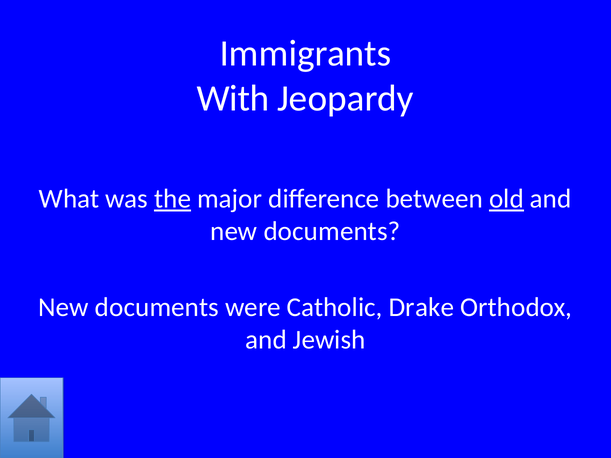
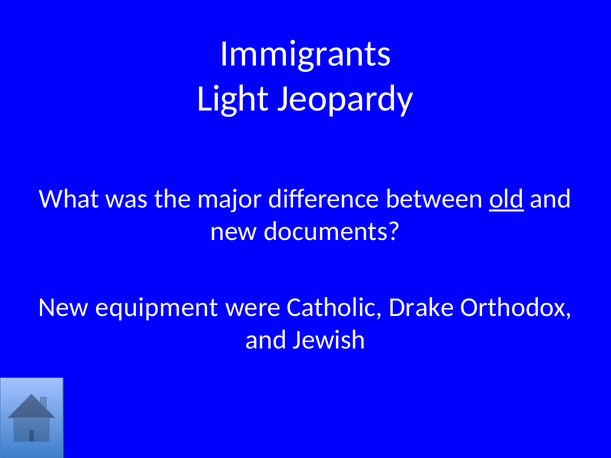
With: With -> Light (233, 99)
the underline: present -> none (173, 199)
documents: documents -> equipment (157, 308)
